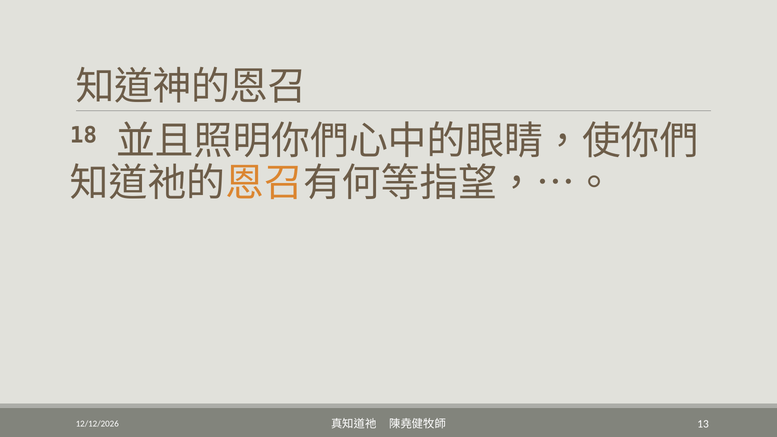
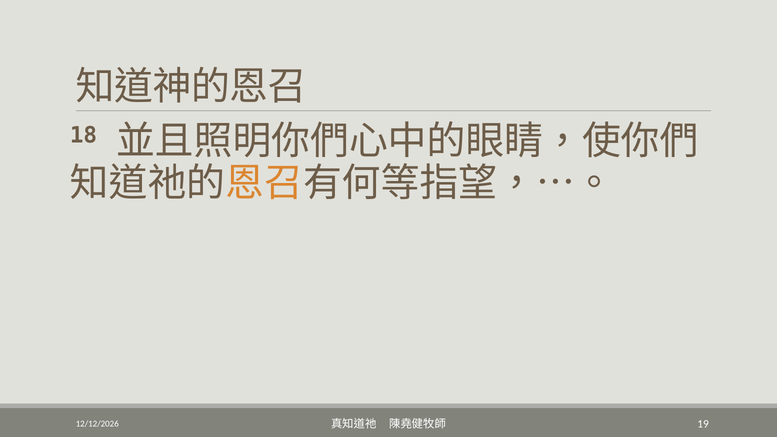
13: 13 -> 19 (703, 424)
